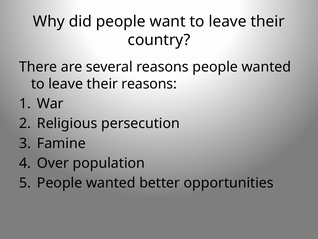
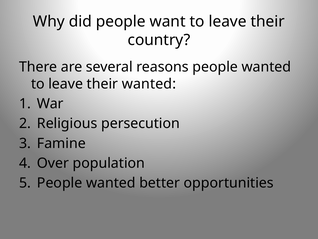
their reasons: reasons -> wanted (149, 84)
